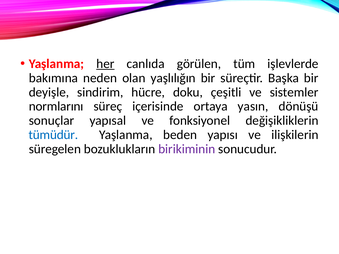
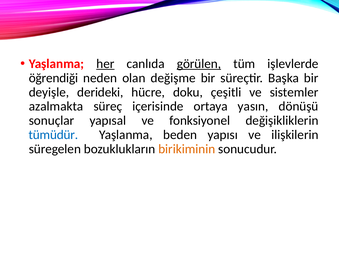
görülen underline: none -> present (199, 64)
bakımına: bakımına -> öğrendiği (54, 78)
yaşlılığın: yaşlılığın -> değişme (173, 78)
sindirim: sindirim -> derideki (100, 92)
normlarını: normlarını -> azalmakta (56, 107)
birikiminin colour: purple -> orange (187, 149)
